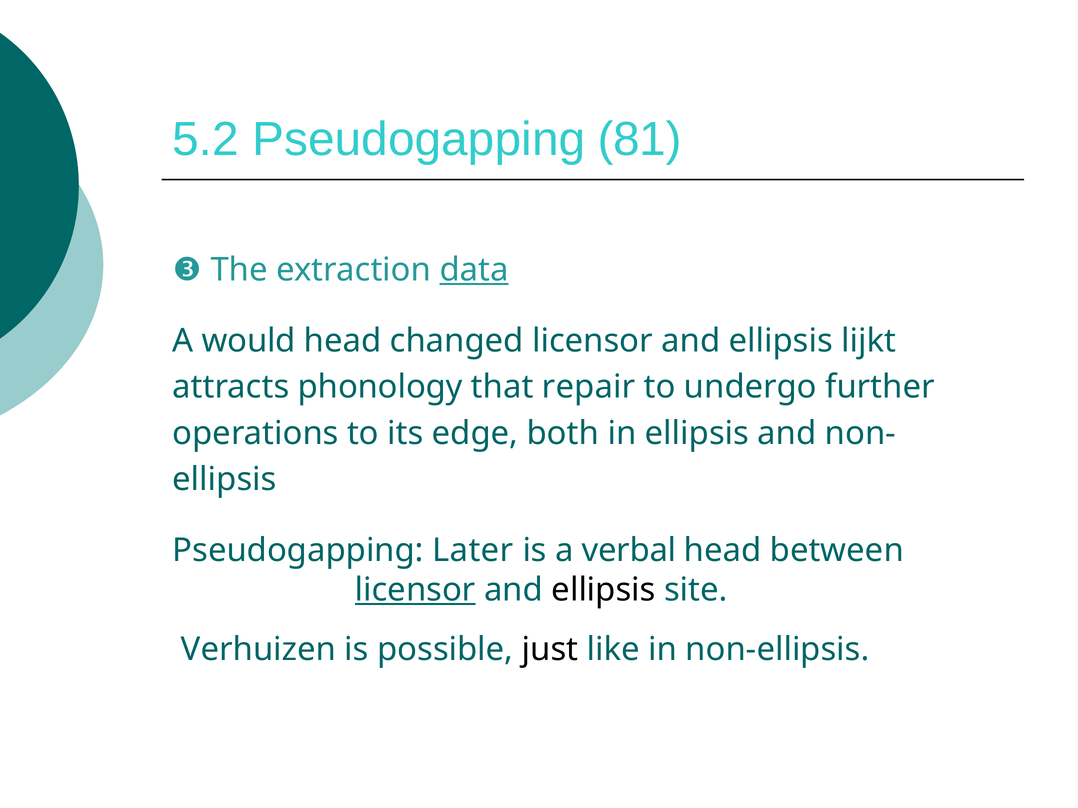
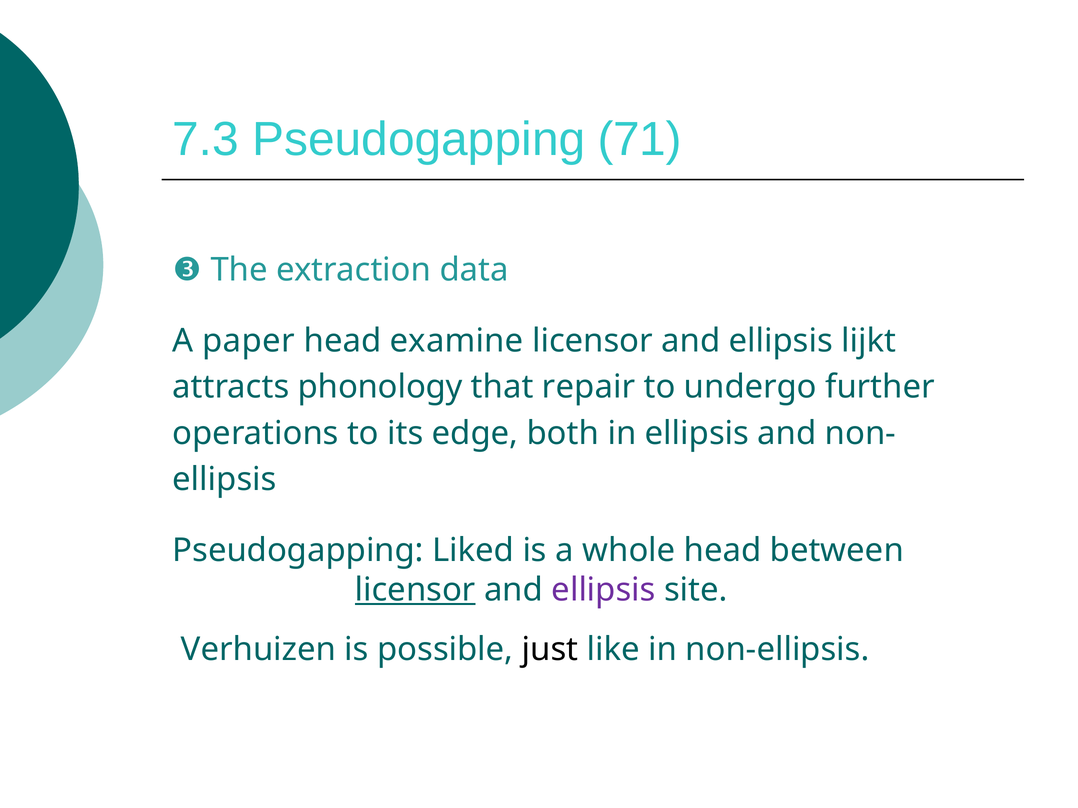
5.2: 5.2 -> 7.3 (206, 139)
81: 81 -> 71 (640, 139)
data underline: present -> none (474, 270)
would: would -> paper (248, 341)
changed: changed -> examine (457, 341)
Later: Later -> Liked (473, 551)
verbal: verbal -> whole (629, 551)
ellipsis colour: black -> purple (604, 590)
